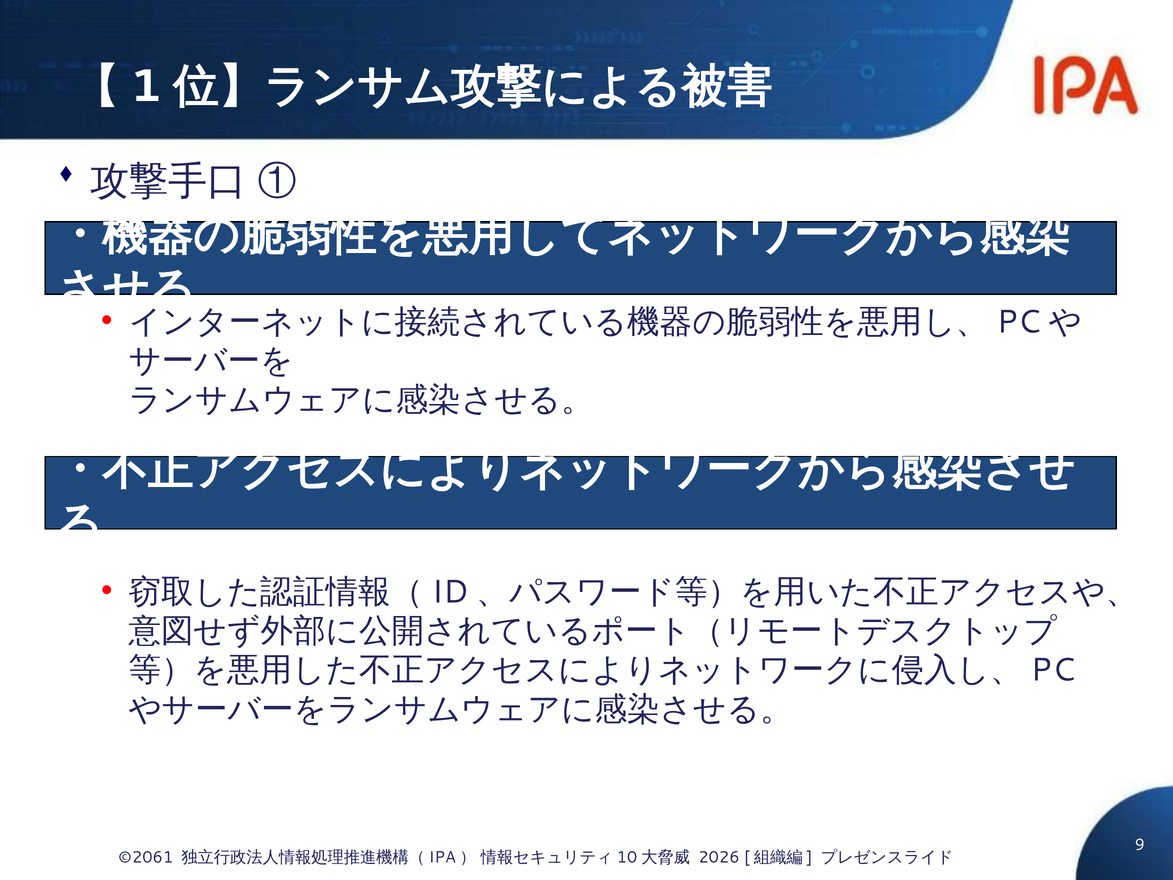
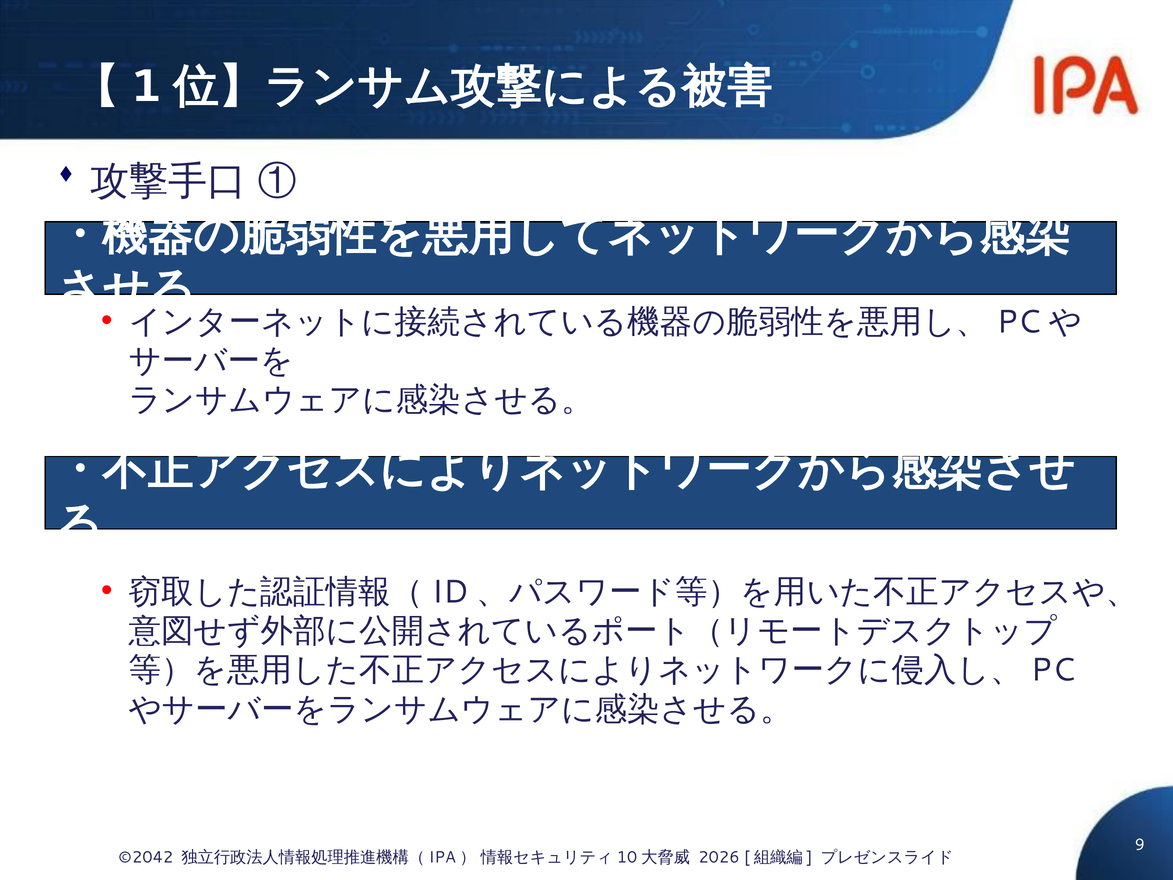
©2061: ©2061 -> ©2042 (146, 857)
